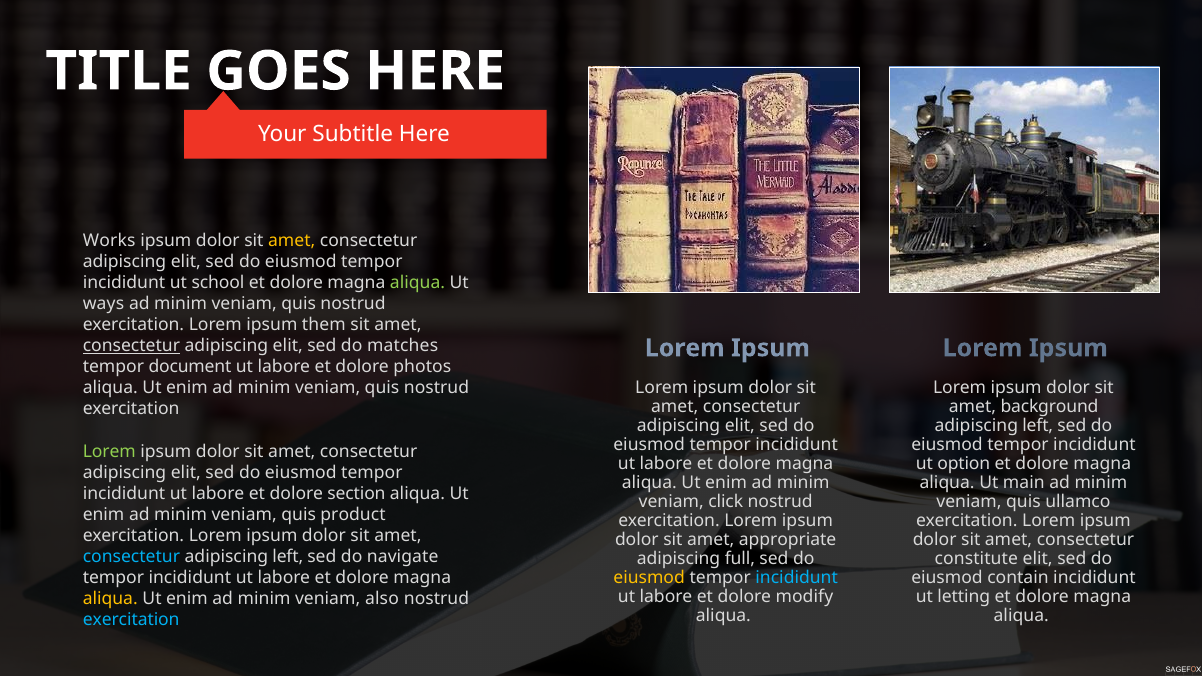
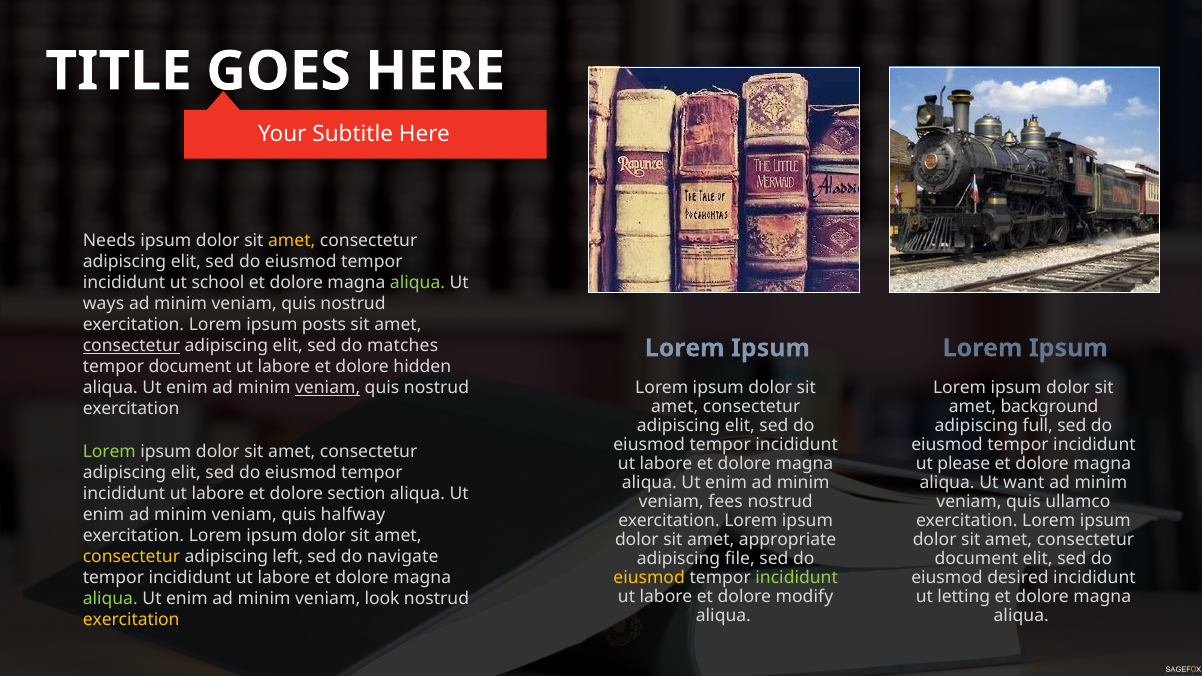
Works: Works -> Needs (109, 241)
them: them -> posts (324, 325)
photos: photos -> hidden (422, 367)
veniam underline: none -> present (328, 388)
left: left -> full (1038, 426)
option: option -> please (964, 464)
main: main -> want (1024, 483)
click: click -> fees (726, 502)
product: product -> halfway (353, 514)
consectetur colour: light blue -> yellow (131, 557)
full: full -> file (740, 559)
constitute: constitute -> document (976, 559)
incididunt colour: light blue -> light green (797, 578)
contain: contain -> desired (1018, 578)
aliqua colour: yellow -> light green (110, 599)
also: also -> look (382, 599)
exercitation colour: light blue -> yellow (131, 620)
